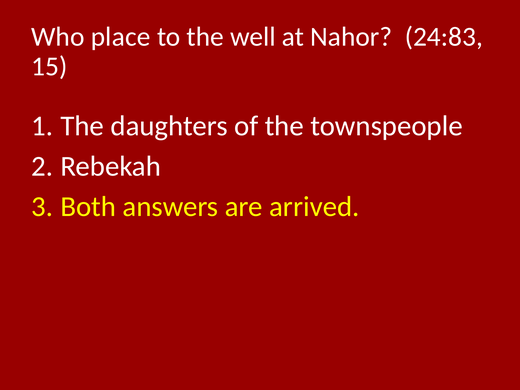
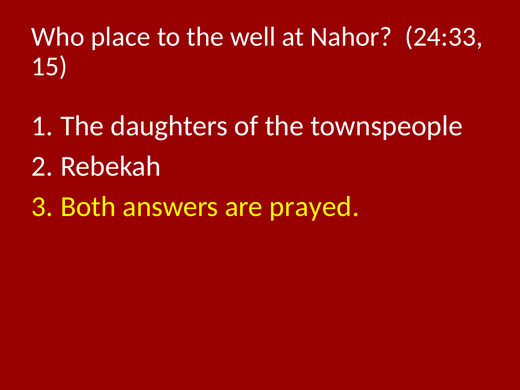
24:83: 24:83 -> 24:33 (444, 37)
arrived: arrived -> prayed (314, 207)
